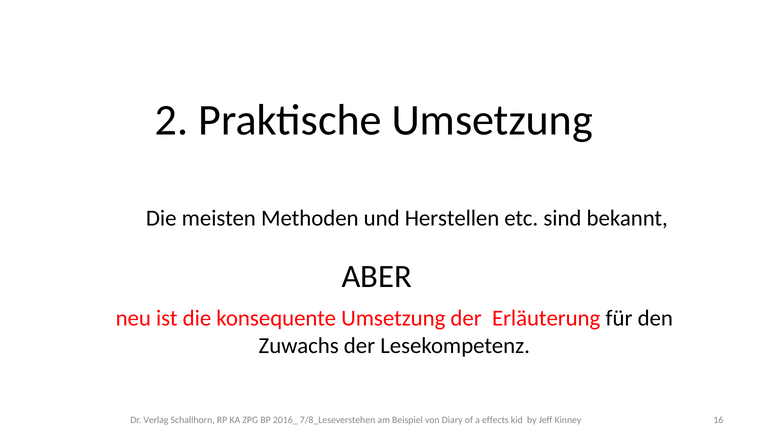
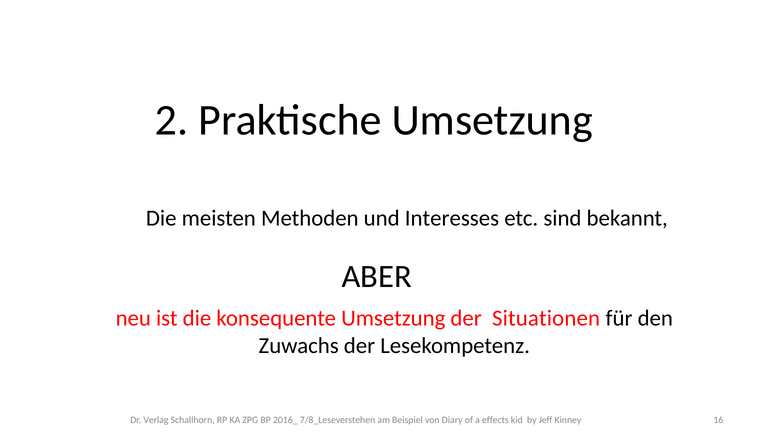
Herstellen: Herstellen -> Interesses (452, 218)
Erläuterung: Erläuterung -> Situationen (546, 318)
